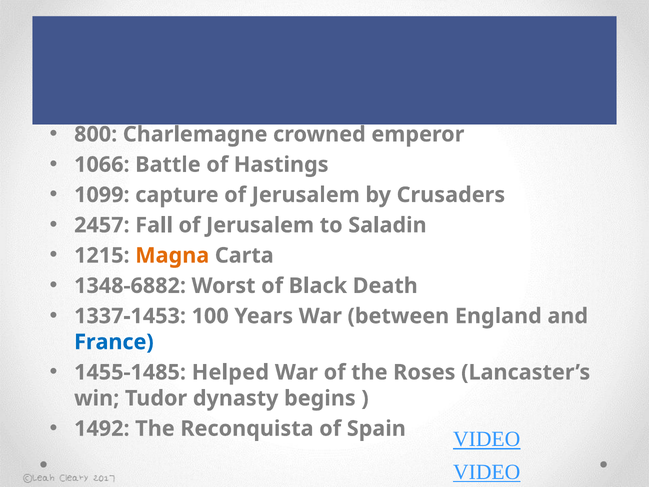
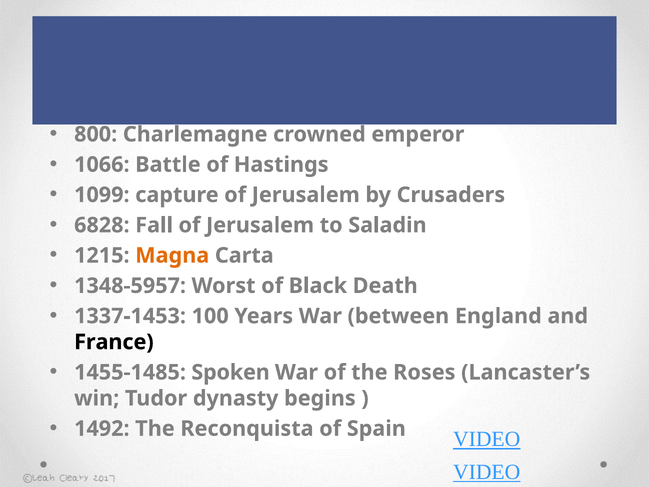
2457: 2457 -> 6828 (102, 225)
1348-6882: 1348-6882 -> 1348-5957 (130, 286)
France colour: blue -> black (114, 342)
Helped: Helped -> Spoken (231, 372)
